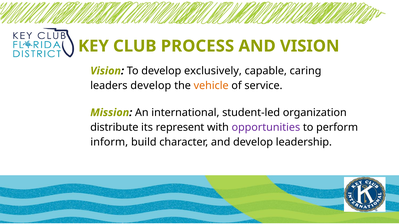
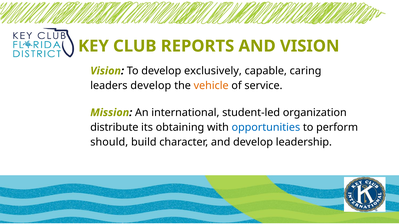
PROCESS: PROCESS -> REPORTS (198, 46)
represent: represent -> obtaining (180, 128)
opportunities colour: purple -> blue (266, 128)
inform: inform -> should (109, 142)
